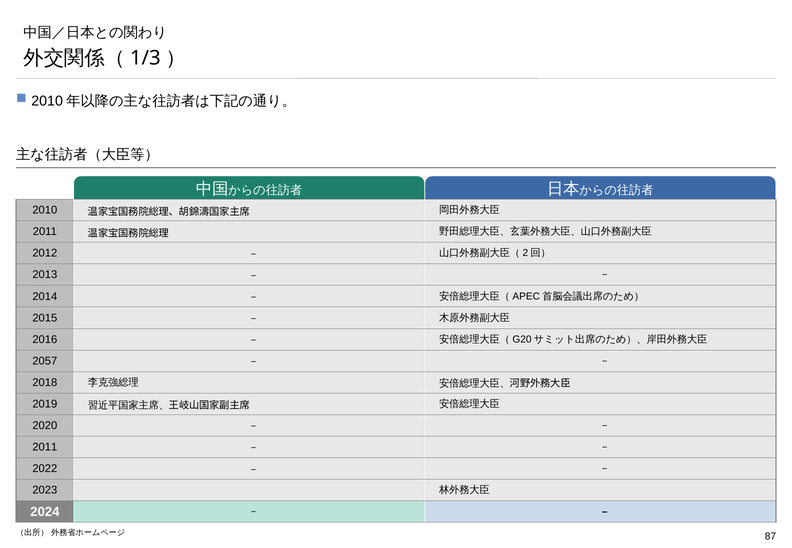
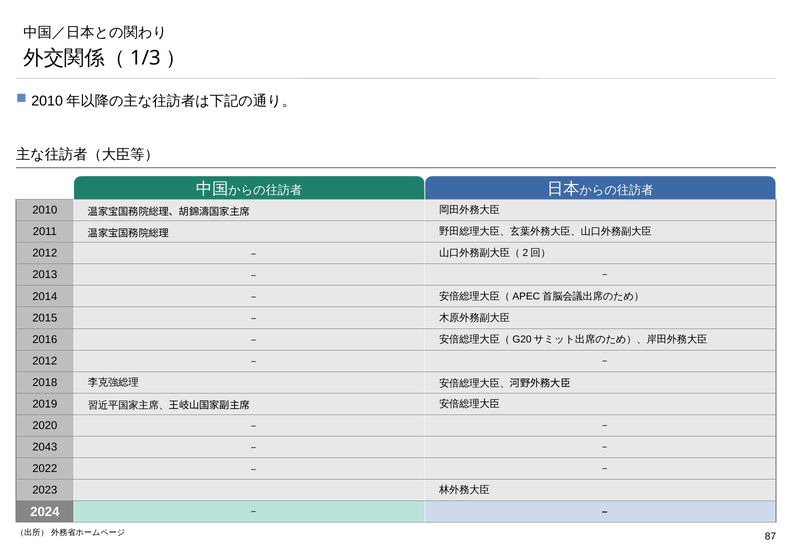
2057: 2057 -> 2012 (45, 361)
2011: 2011 -> 2043 (45, 447)
